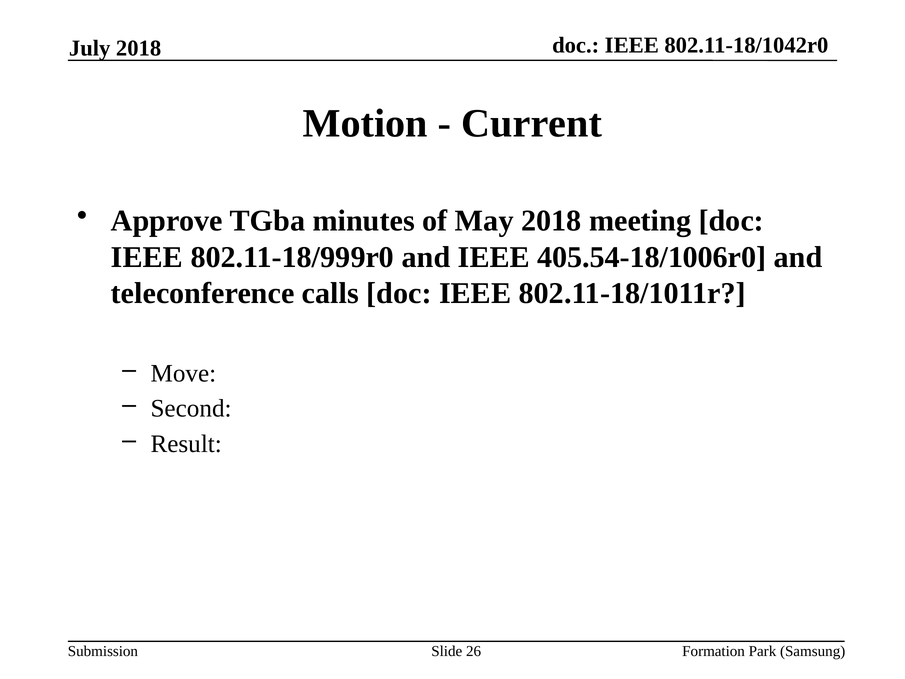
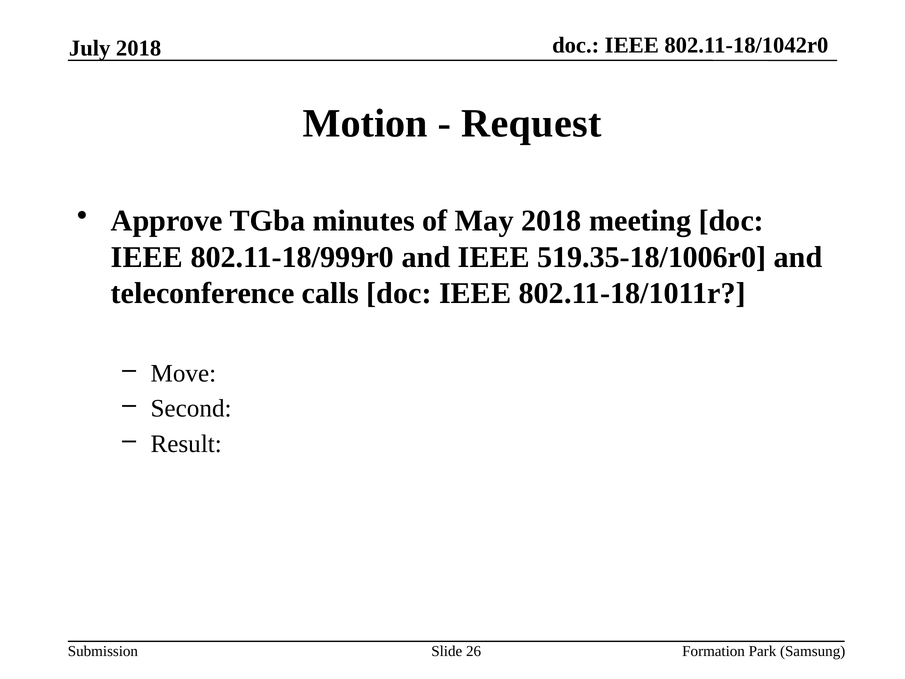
Current: Current -> Request (531, 123)
405.54-18/1006r0: 405.54-18/1006r0 -> 519.35-18/1006r0 (652, 257)
